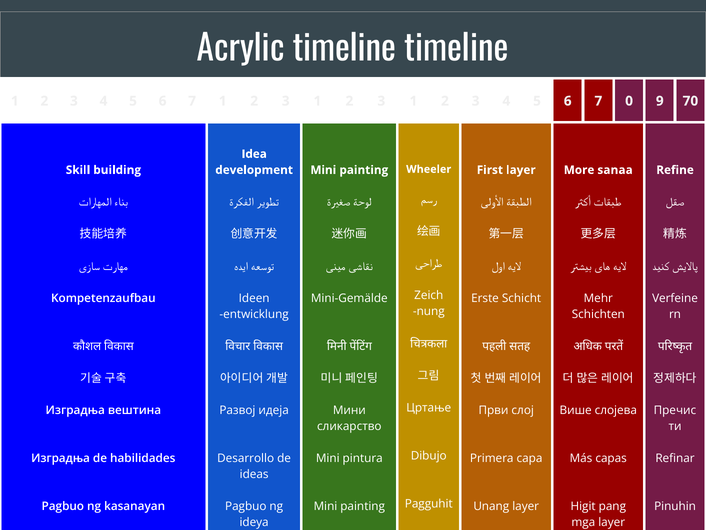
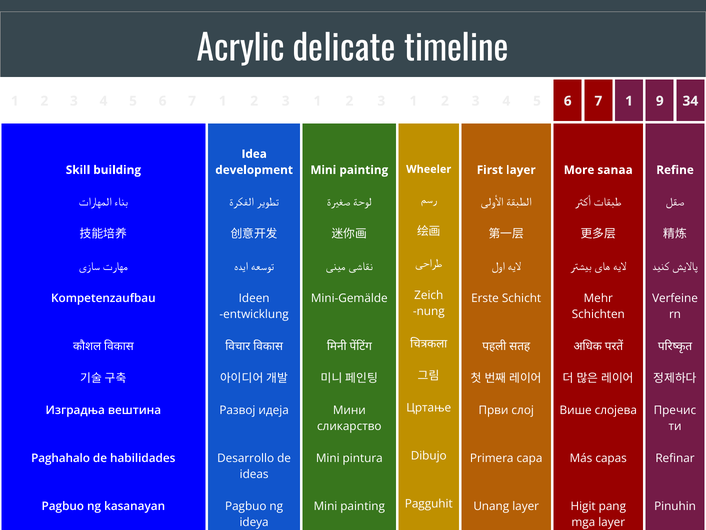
Acrylic timeline: timeline -> delicate (344, 49)
0: 0 -> 1 (629, 101)
70: 70 -> 34 (690, 101)
Изградња: Изградња -> Paghahalo (61, 458)
